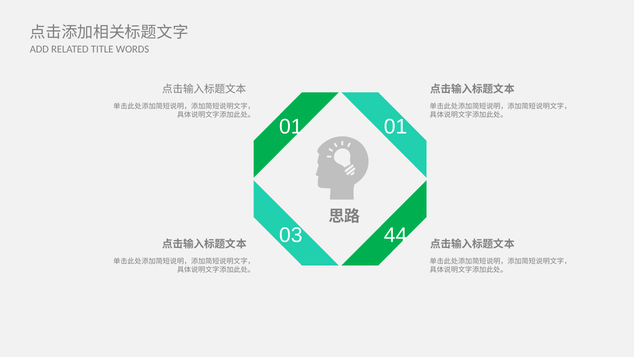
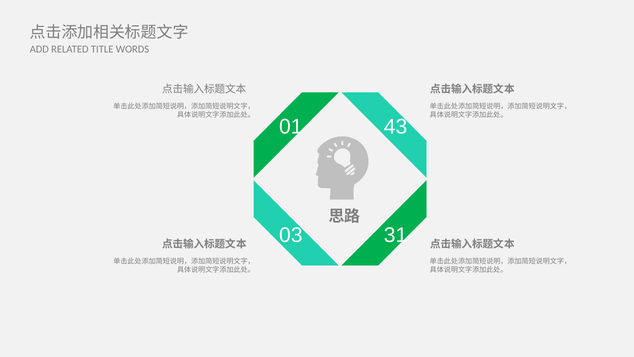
01 01: 01 -> 43 (396, 127)
44: 44 -> 31 (396, 235)
